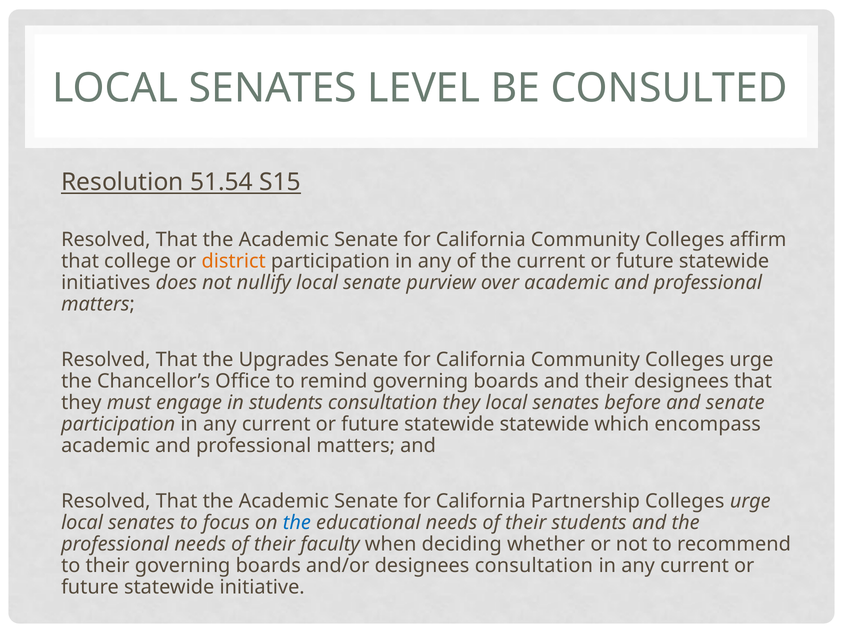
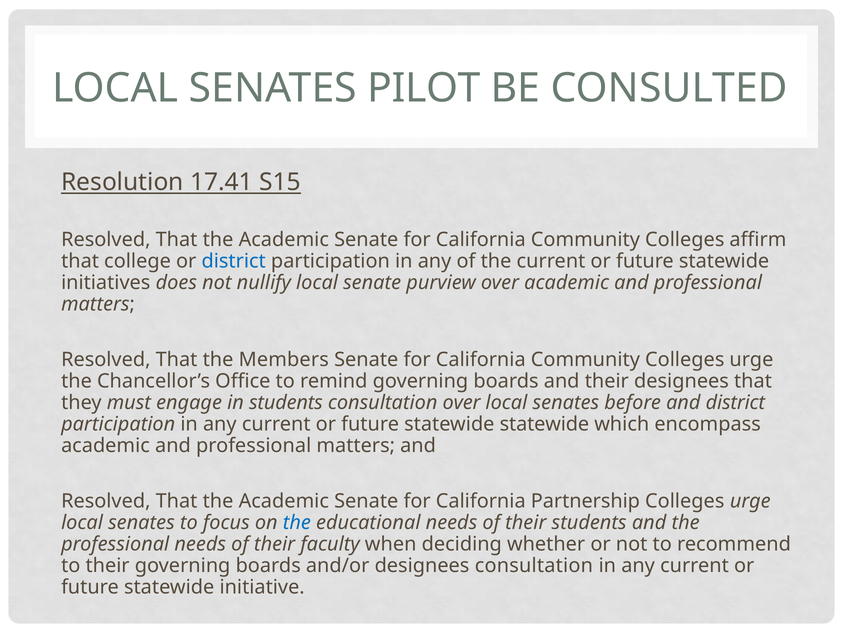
LEVEL: LEVEL -> PILOT (424, 88)
51.54: 51.54 -> 17.41 (221, 182)
district colour: orange -> blue (234, 261)
Upgrades: Upgrades -> Members (284, 360)
consultation they: they -> over (462, 403)
and senate: senate -> district (735, 403)
